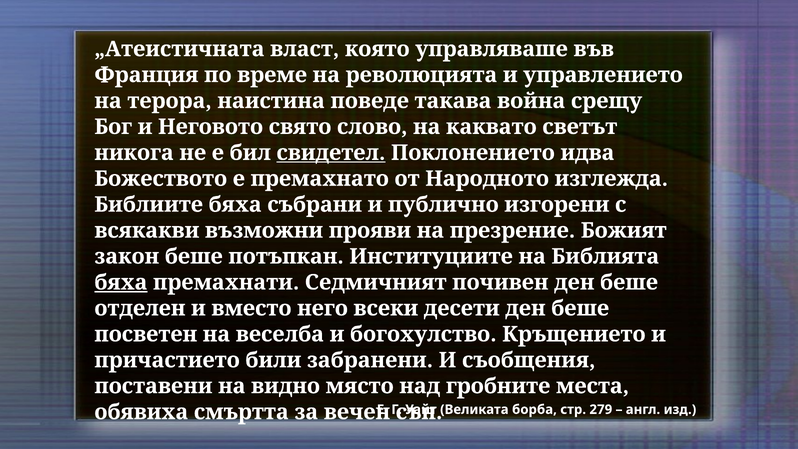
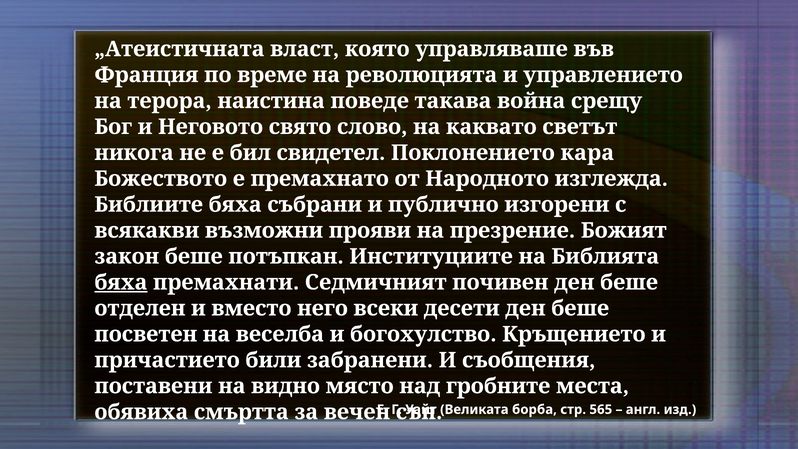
свидетел underline: present -> none (331, 153)
идва: идва -> кара (587, 153)
279: 279 -> 565 (601, 409)
